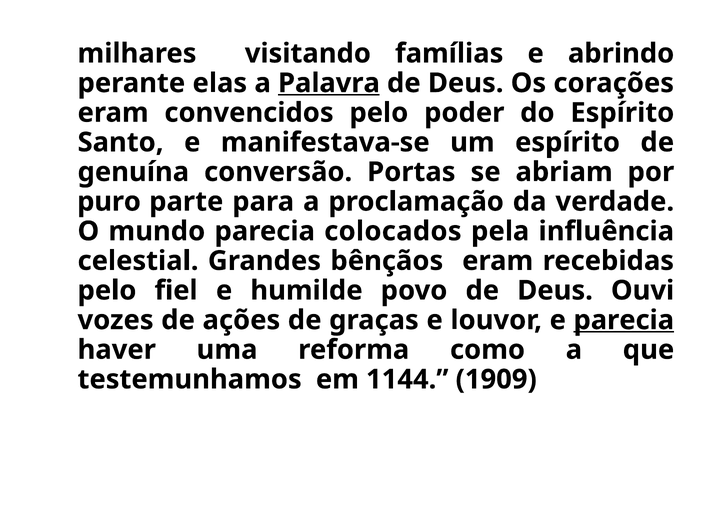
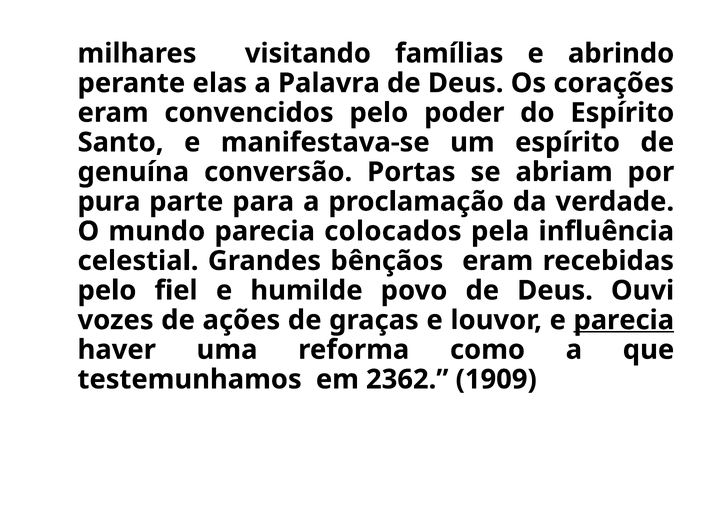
Palavra underline: present -> none (329, 83)
puro: puro -> pura (109, 202)
1144: 1144 -> 2362 (407, 379)
